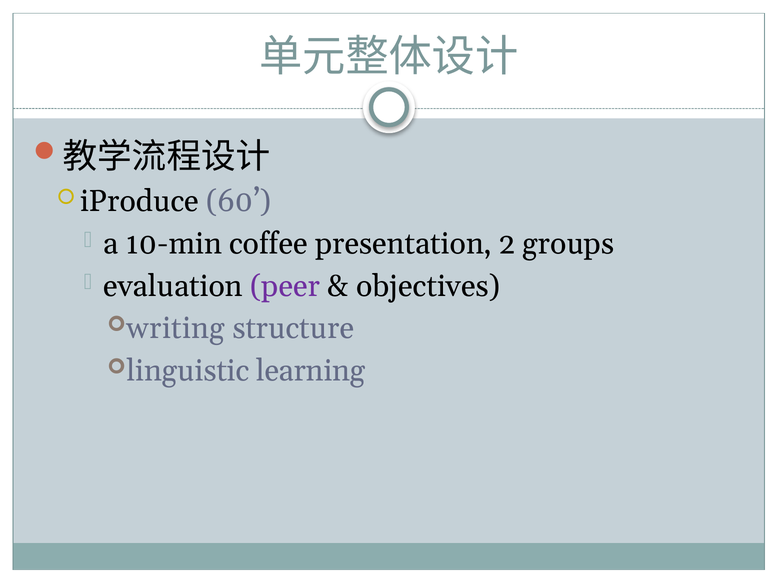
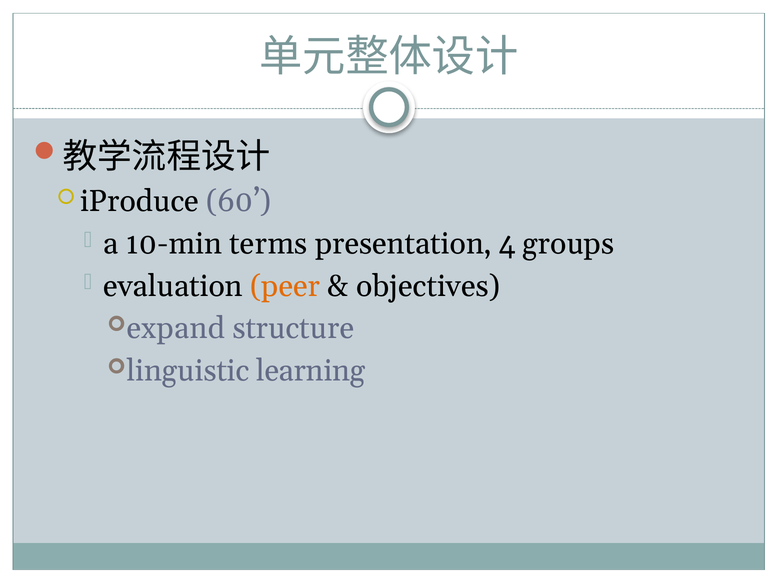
coffee: coffee -> terms (268, 244)
2: 2 -> 4 (507, 244)
peer colour: purple -> orange (285, 286)
writing: writing -> expand (176, 329)
